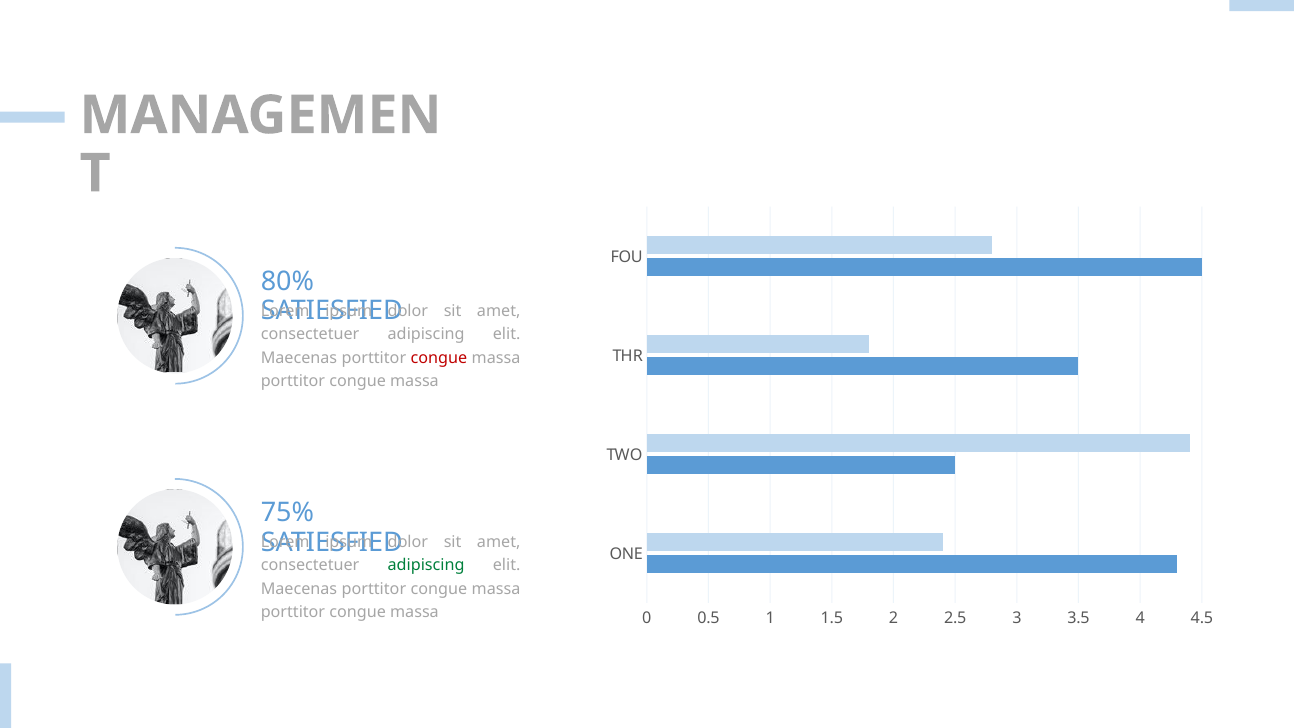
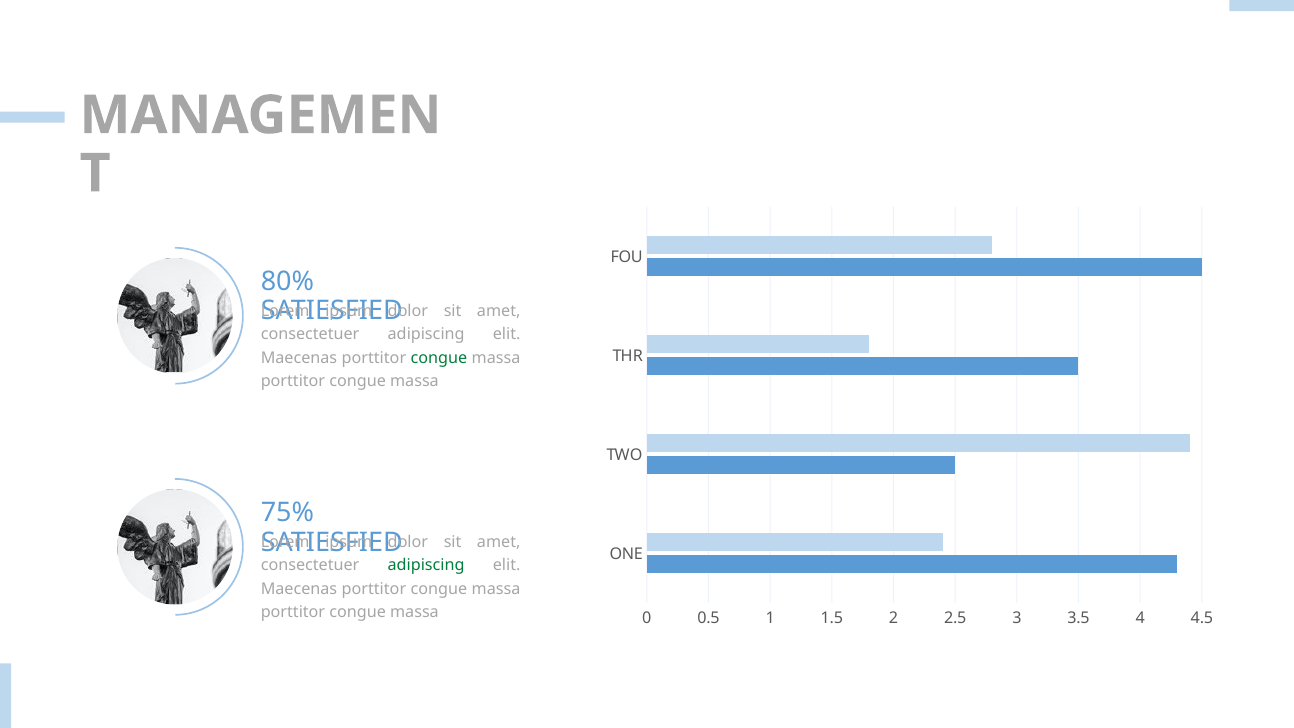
congue colour: red -> green (439, 358)
